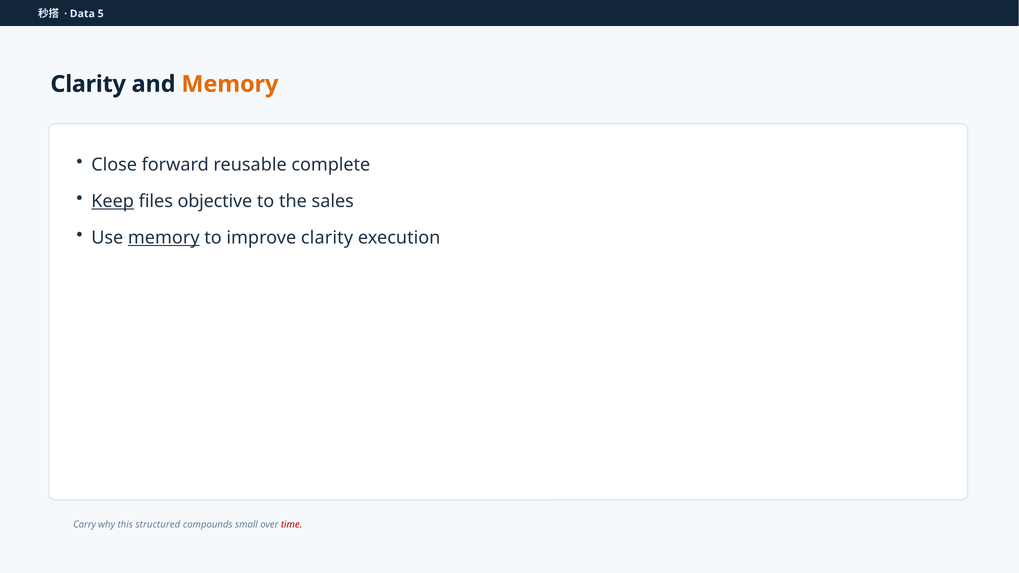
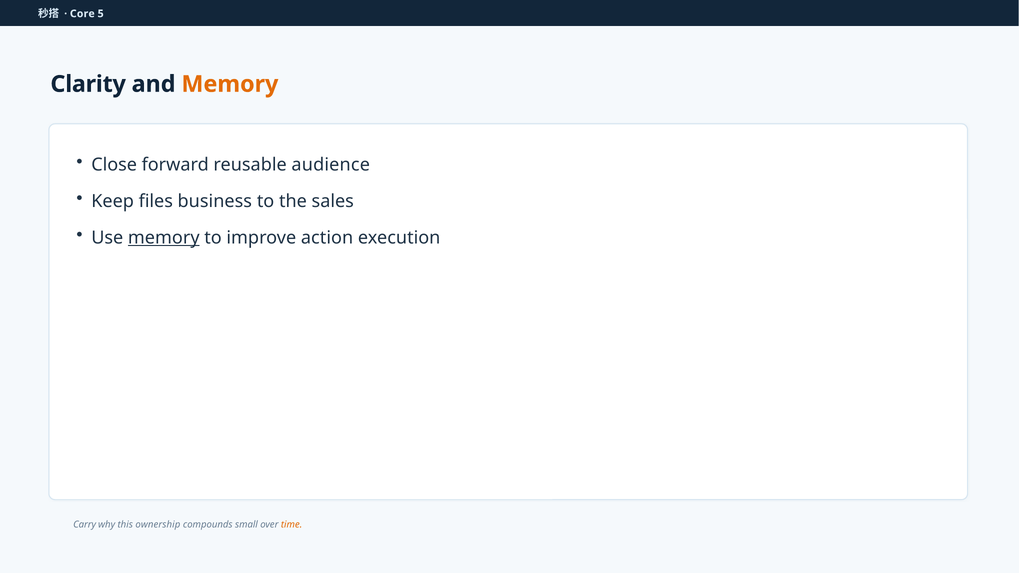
Data: Data -> Core (82, 14)
complete: complete -> audience (331, 165)
Keep underline: present -> none (113, 201)
objective: objective -> business (215, 201)
improve clarity: clarity -> action (327, 238)
structured: structured -> ownership (158, 525)
time colour: red -> orange (292, 525)
